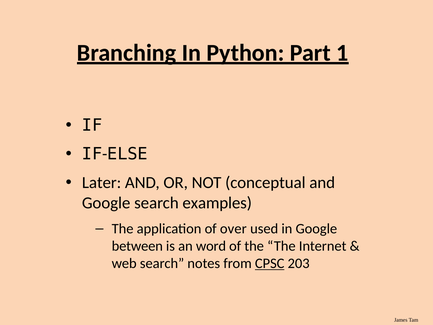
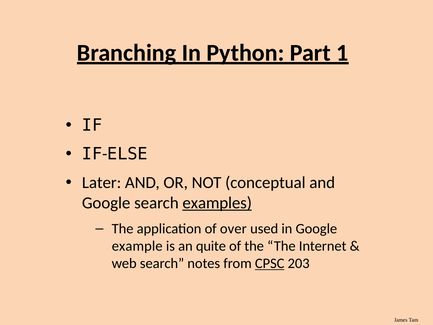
examples underline: none -> present (217, 203)
between: between -> example (137, 246)
word: word -> quite (211, 246)
